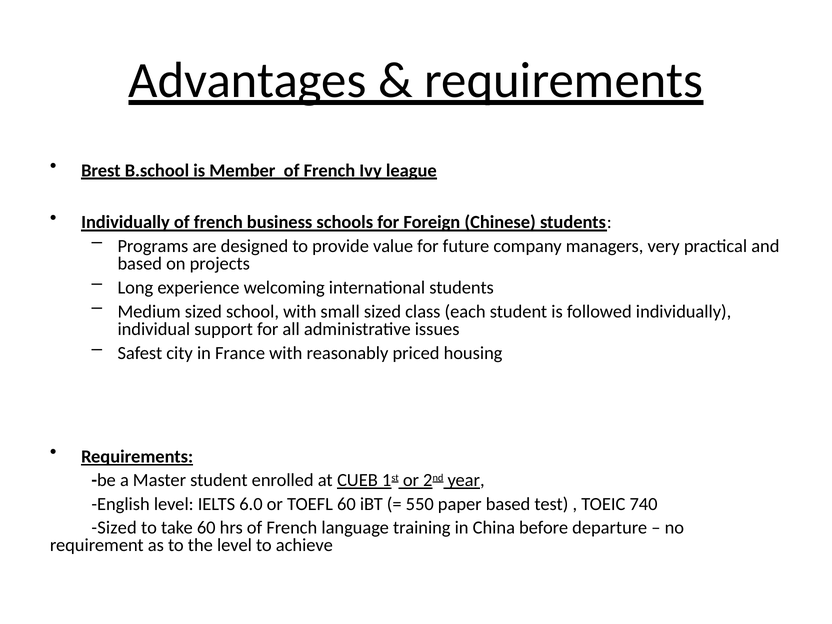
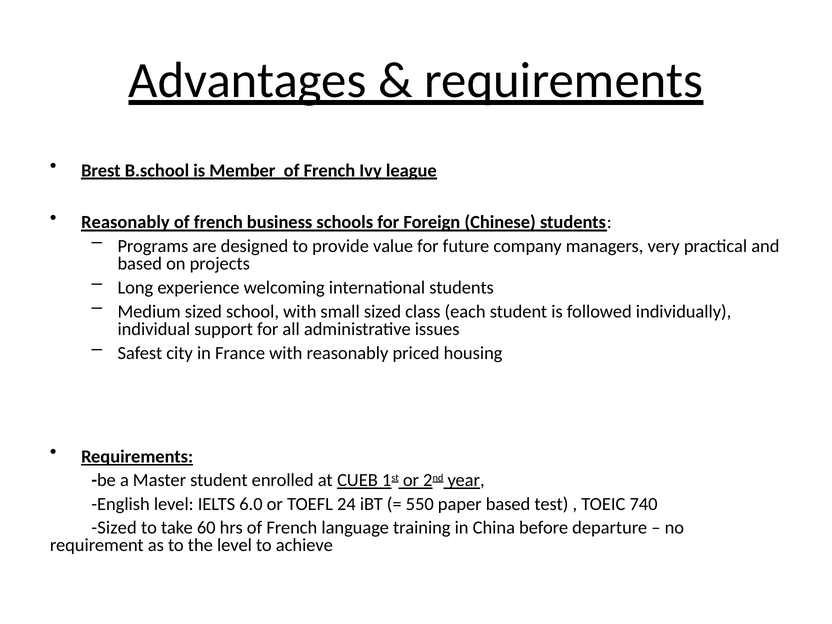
Individually: Individually -> Reasonably (125, 222)
TOEFL 60: 60 -> 24 (346, 504)
